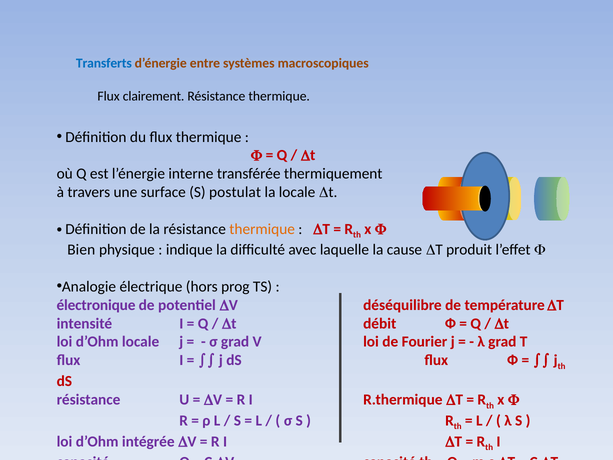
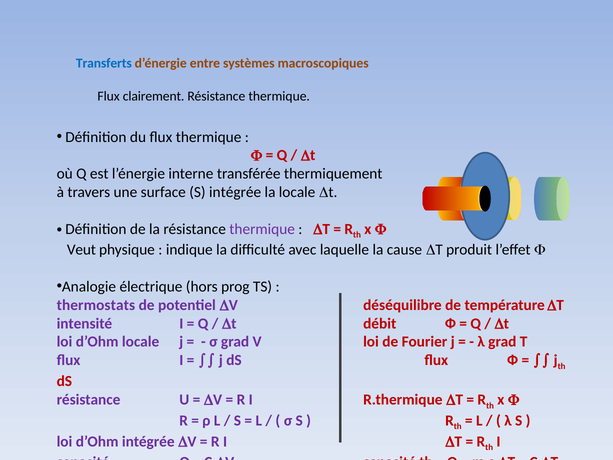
S postulat: postulat -> intégrée (235, 192)
thermique colour: orange -> purple (262, 229)
Bien: Bien -> Veut (81, 250)
électronique: électronique -> thermostats (96, 305)
